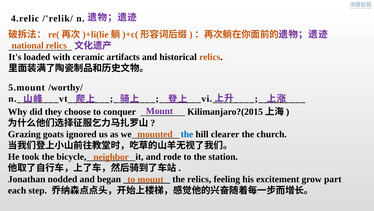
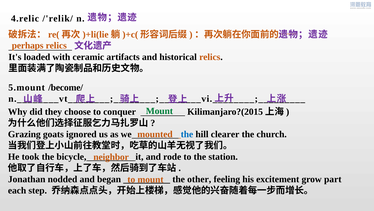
national: national -> perhaps (28, 45)
/worthy/: /worthy/ -> /become/ (66, 87)
Mount colour: purple -> green (159, 111)
the relics: relics -> other (199, 179)
